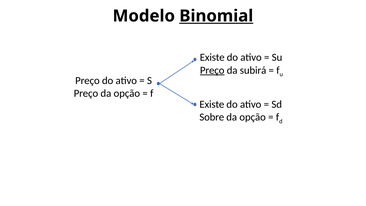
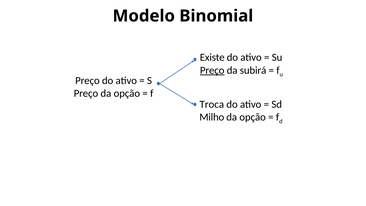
Binomial underline: present -> none (216, 16)
Existe: Existe -> Troca (212, 104)
Sobre: Sobre -> Milho (212, 117)
